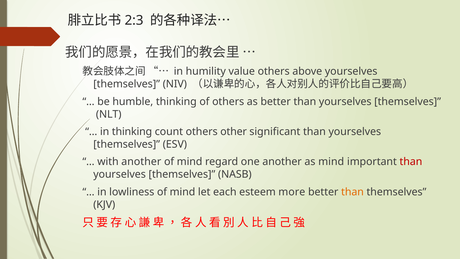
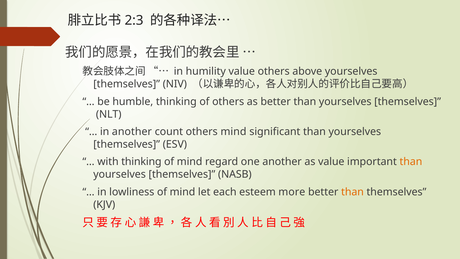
in thinking: thinking -> another (132, 132)
others other: other -> mind (233, 132)
with another: another -> thinking (141, 162)
as mind: mind -> value (331, 162)
than colour: red -> orange (411, 162)
